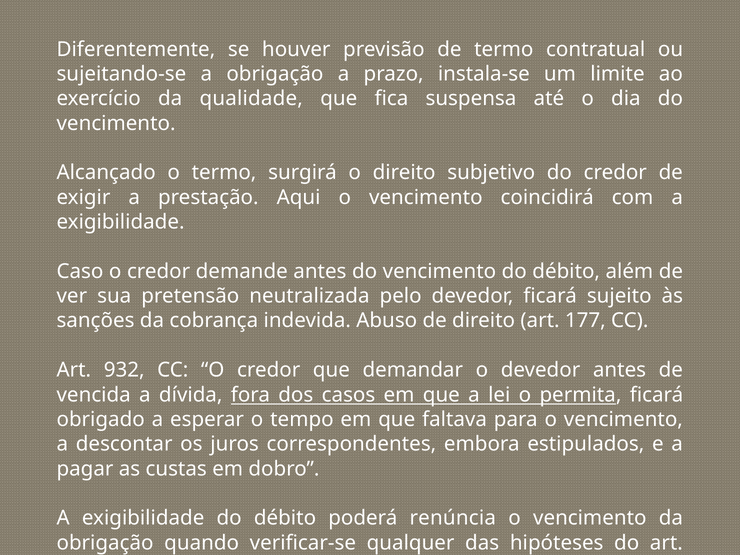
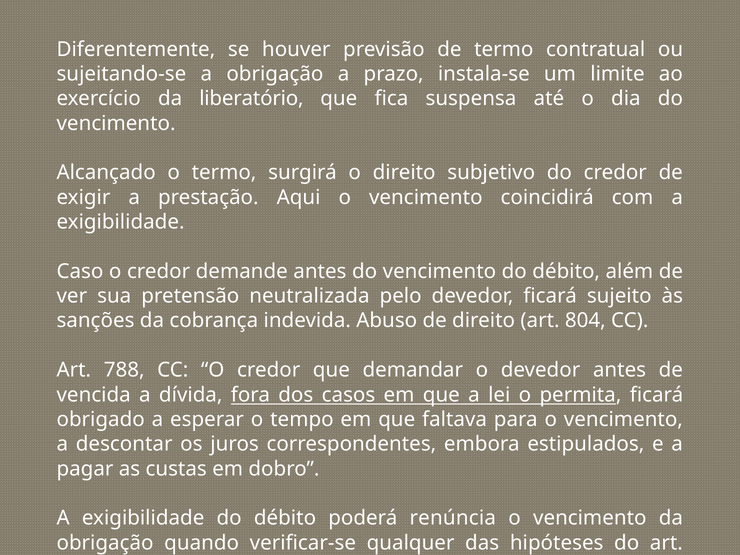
qualidade: qualidade -> liberatório (251, 99)
177: 177 -> 804 (585, 321)
932: 932 -> 788 (124, 370)
